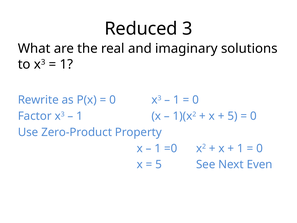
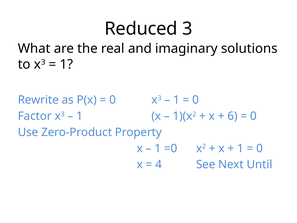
5: 5 -> 6 (232, 116)
5: 5 -> 4 (159, 164)
Even: Even -> Until (260, 164)
